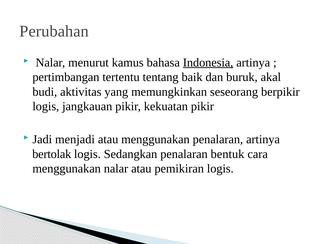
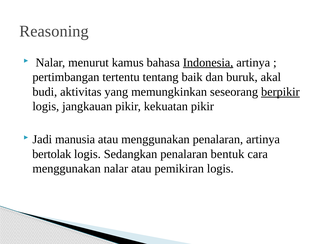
Perubahan: Perubahan -> Reasoning (54, 31)
berpikir underline: none -> present (280, 92)
menjadi: menjadi -> manusia (75, 139)
